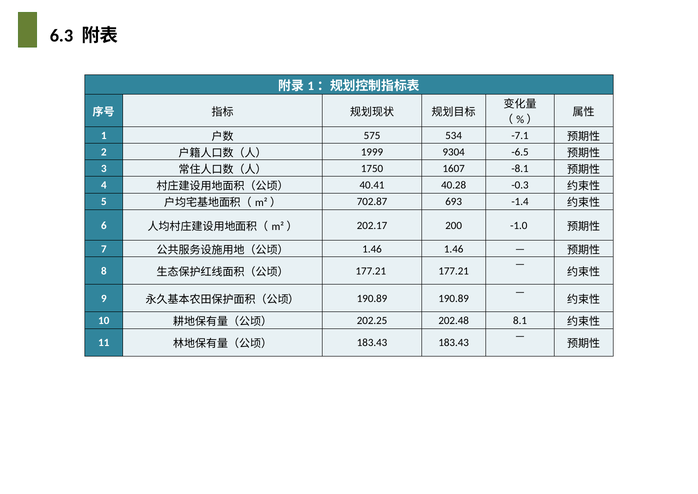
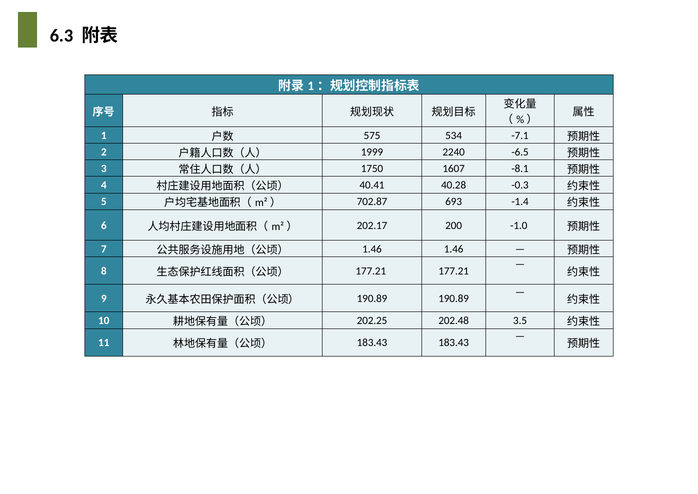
9304: 9304 -> 2240 (454, 152)
8.1: 8.1 -> 3.5 (520, 321)
